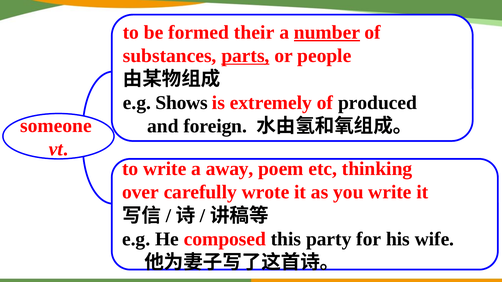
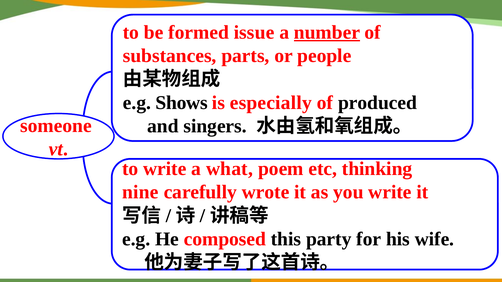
their: their -> issue (254, 32)
parts underline: present -> none (245, 56)
extremely: extremely -> especially (271, 103)
foreign: foreign -> singers (215, 126)
away: away -> what (229, 169)
over: over -> nine (140, 192)
